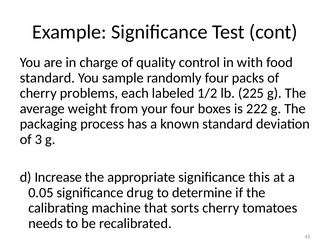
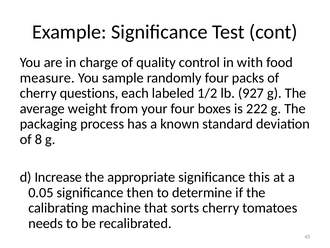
standard: standard -> measure (47, 78)
problems: problems -> questions (89, 93)
225: 225 -> 927 (251, 93)
3: 3 -> 8 (38, 139)
drug: drug -> then (140, 192)
